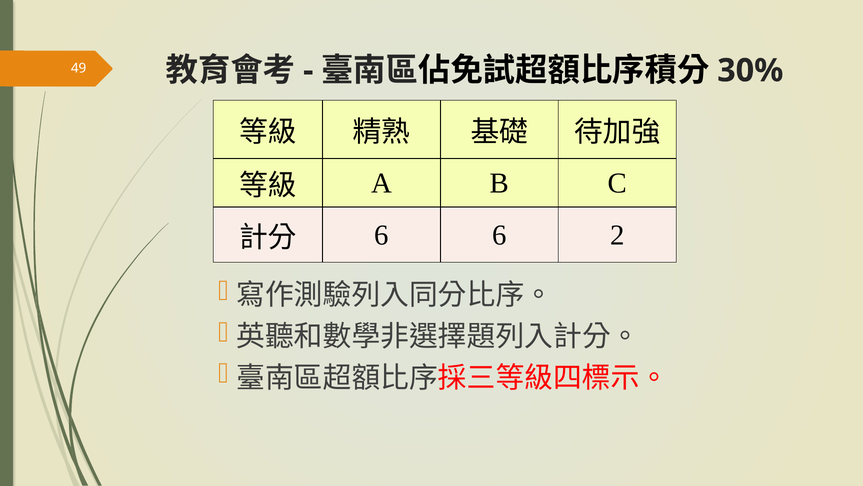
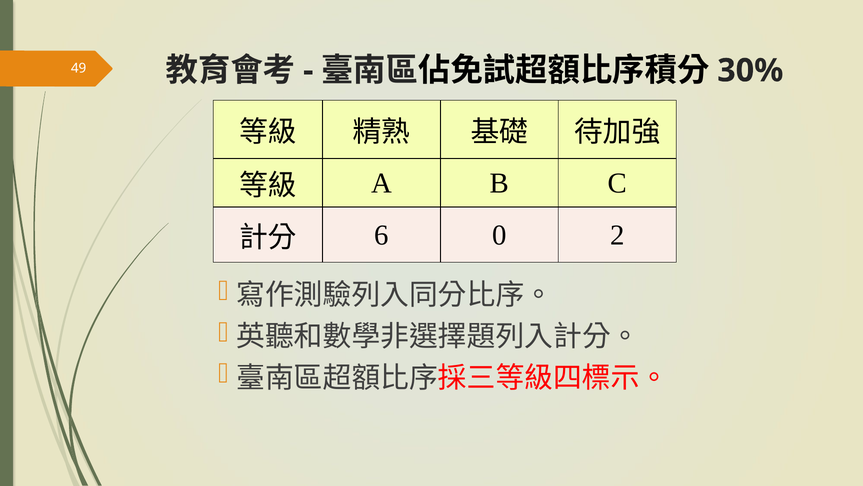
6 6: 6 -> 0 (499, 235)
